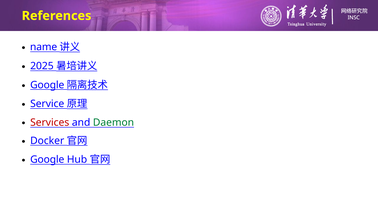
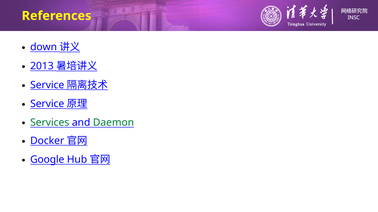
name: name -> down (44, 47)
2025: 2025 -> 2013 (42, 66)
Google: Google -> Service (47, 85)
Services colour: red -> green (50, 123)
